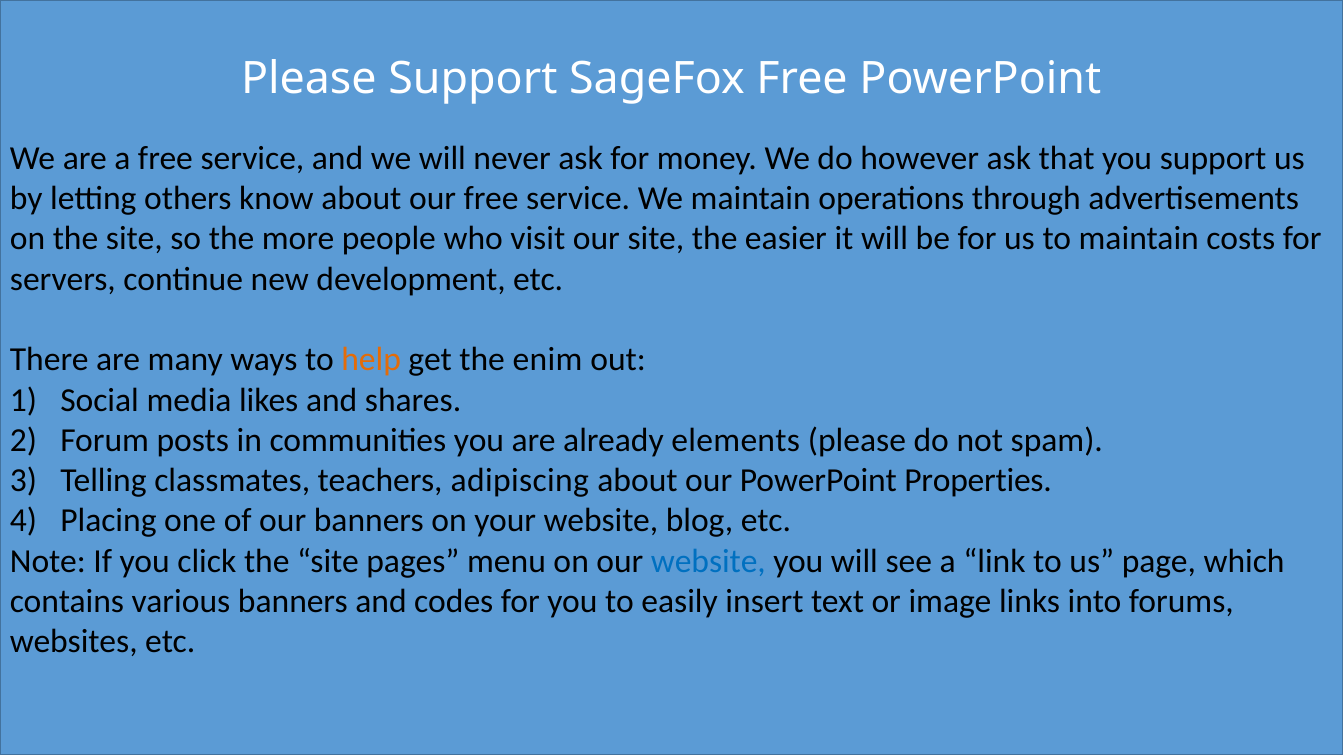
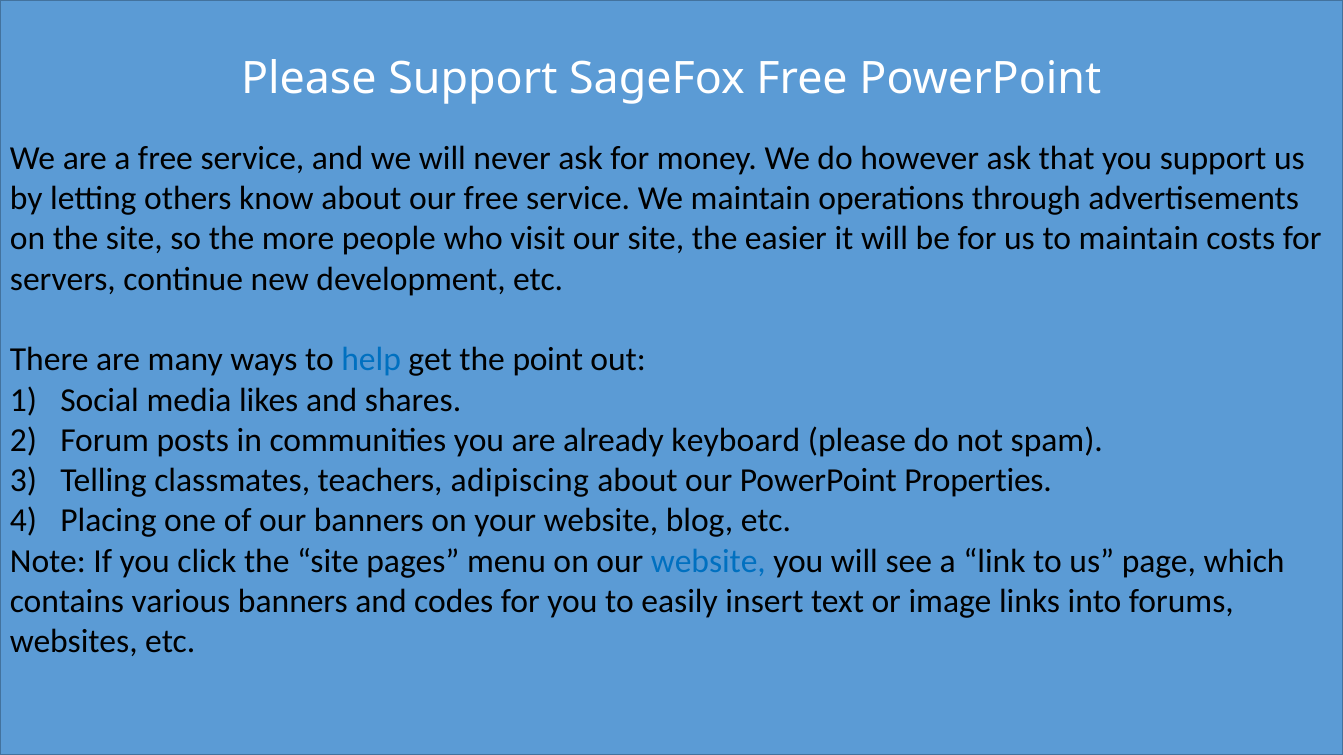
help colour: orange -> blue (371, 360)
enim: enim -> point (548, 360)
elements: elements -> keyboard (736, 440)
